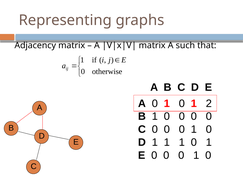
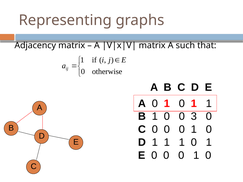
0 1 2: 2 -> 1 (209, 104)
1 0 0 0: 0 -> 3 (194, 117)
